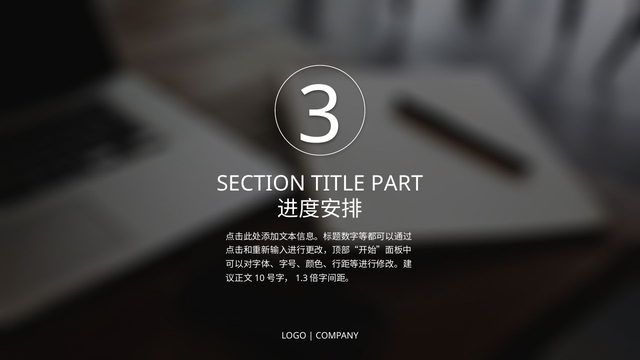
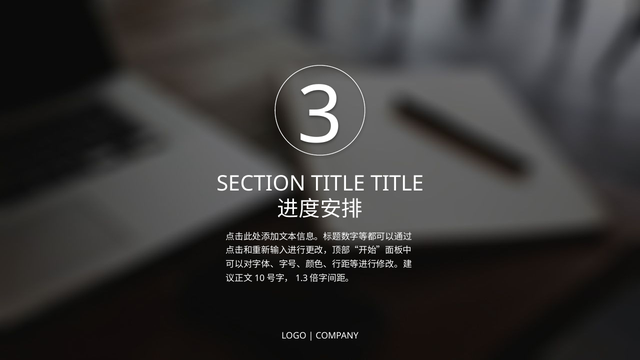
TITLE PART: PART -> TITLE (397, 184)
